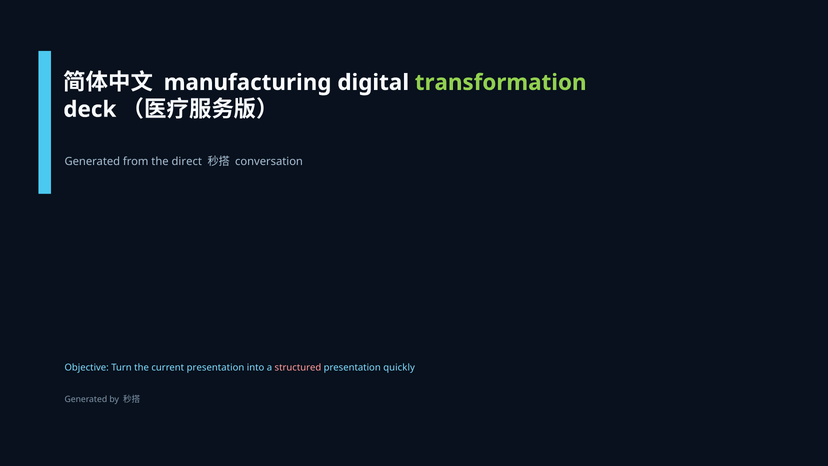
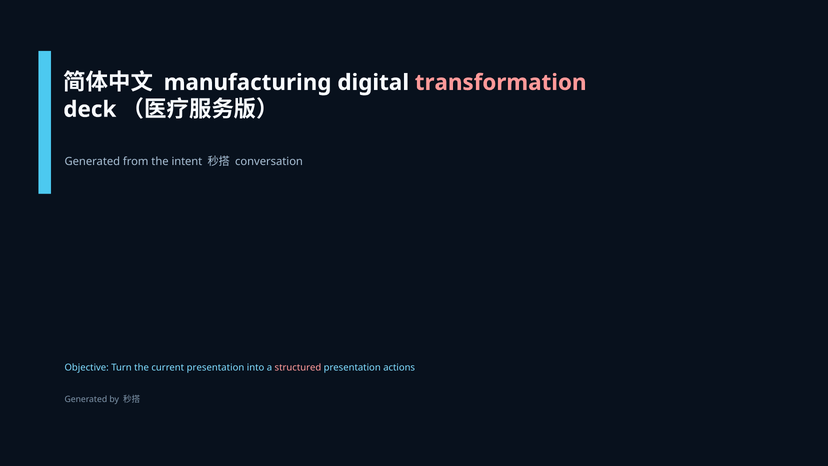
transformation colour: light green -> pink (501, 82)
direct: direct -> intent (187, 162)
quickly: quickly -> actions (399, 368)
